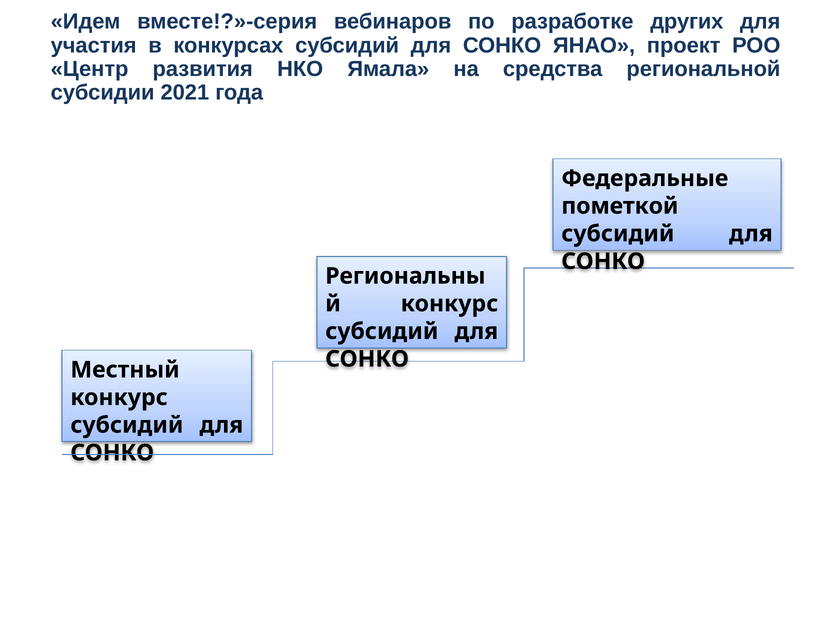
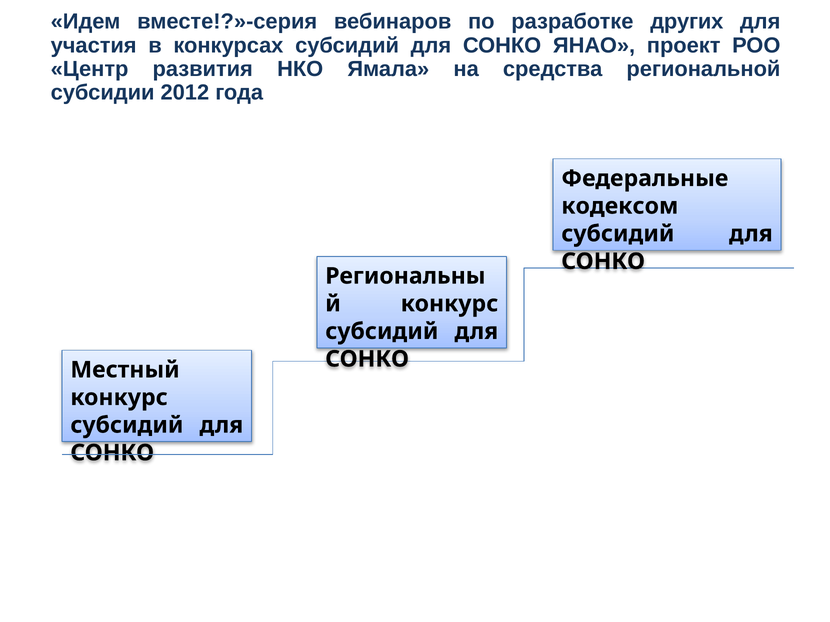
2021: 2021 -> 2012 (185, 93)
пометкой: пометкой -> кодексом (620, 206)
